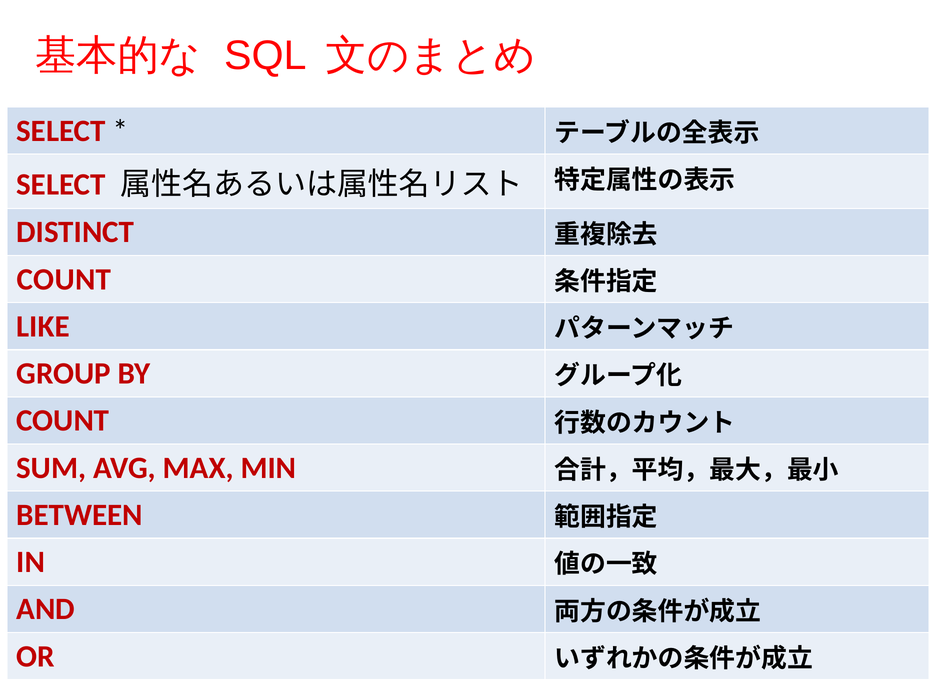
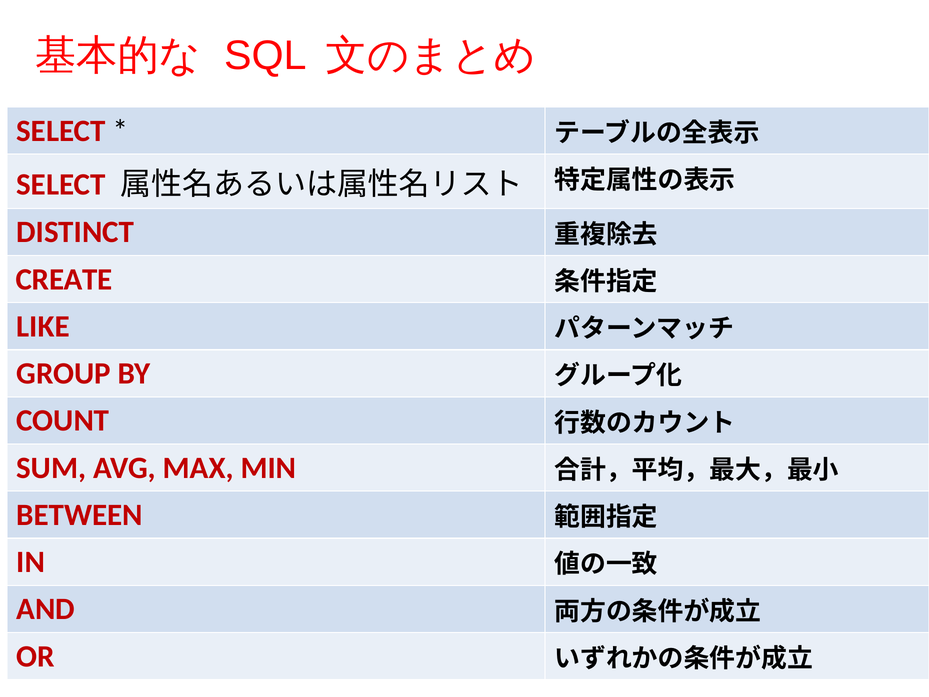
COUNT: COUNT -> CREATE (64, 279)
